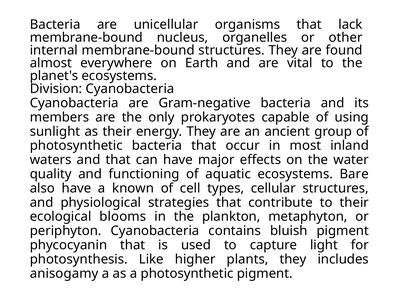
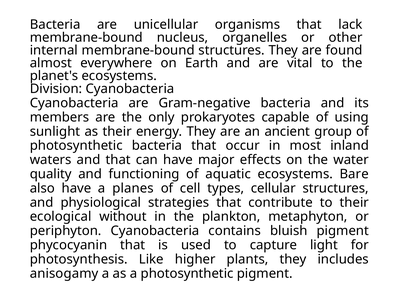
known: known -> planes (133, 188)
blooms: blooms -> without (123, 217)
